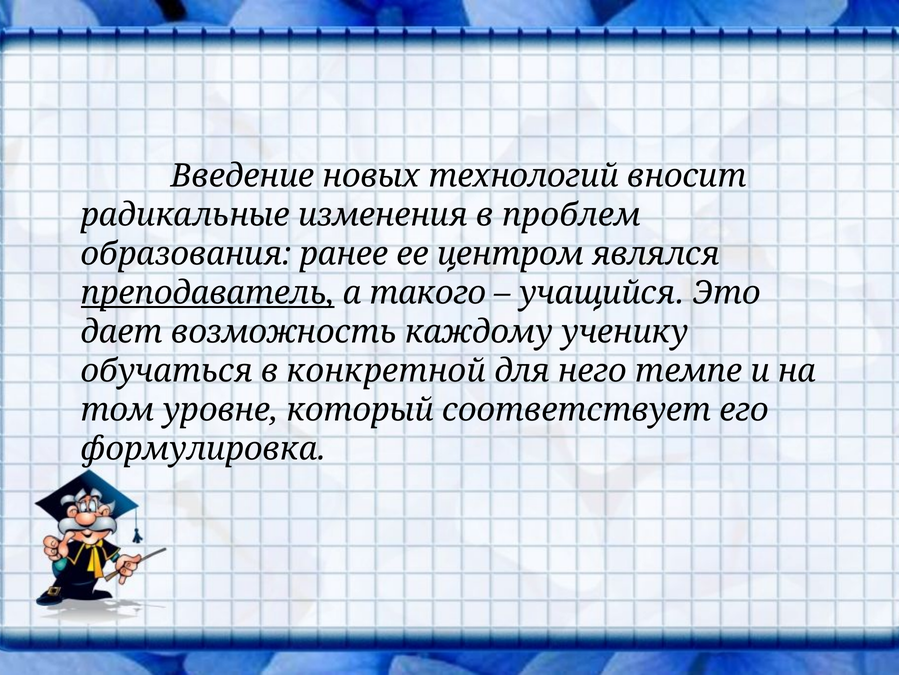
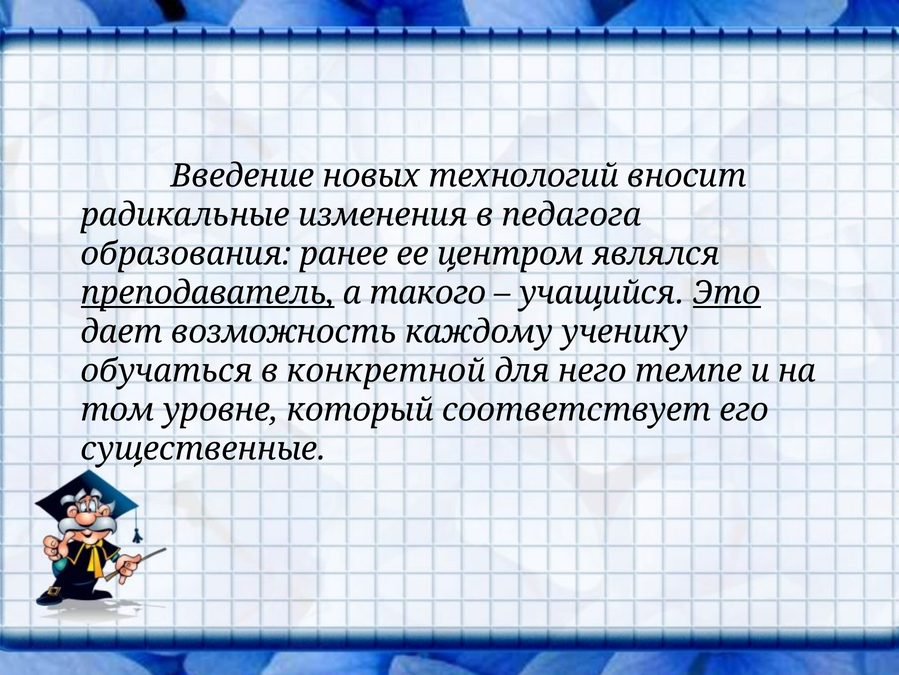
проблем: проблем -> педагога (572, 215)
Это underline: none -> present (727, 293)
формулировка: формулировка -> существенные (203, 449)
